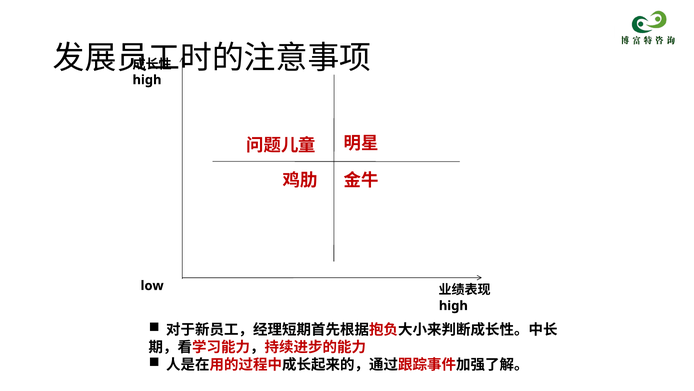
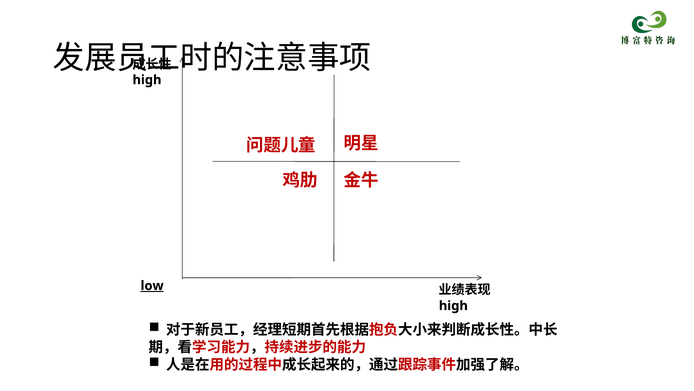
low underline: none -> present (152, 285)
